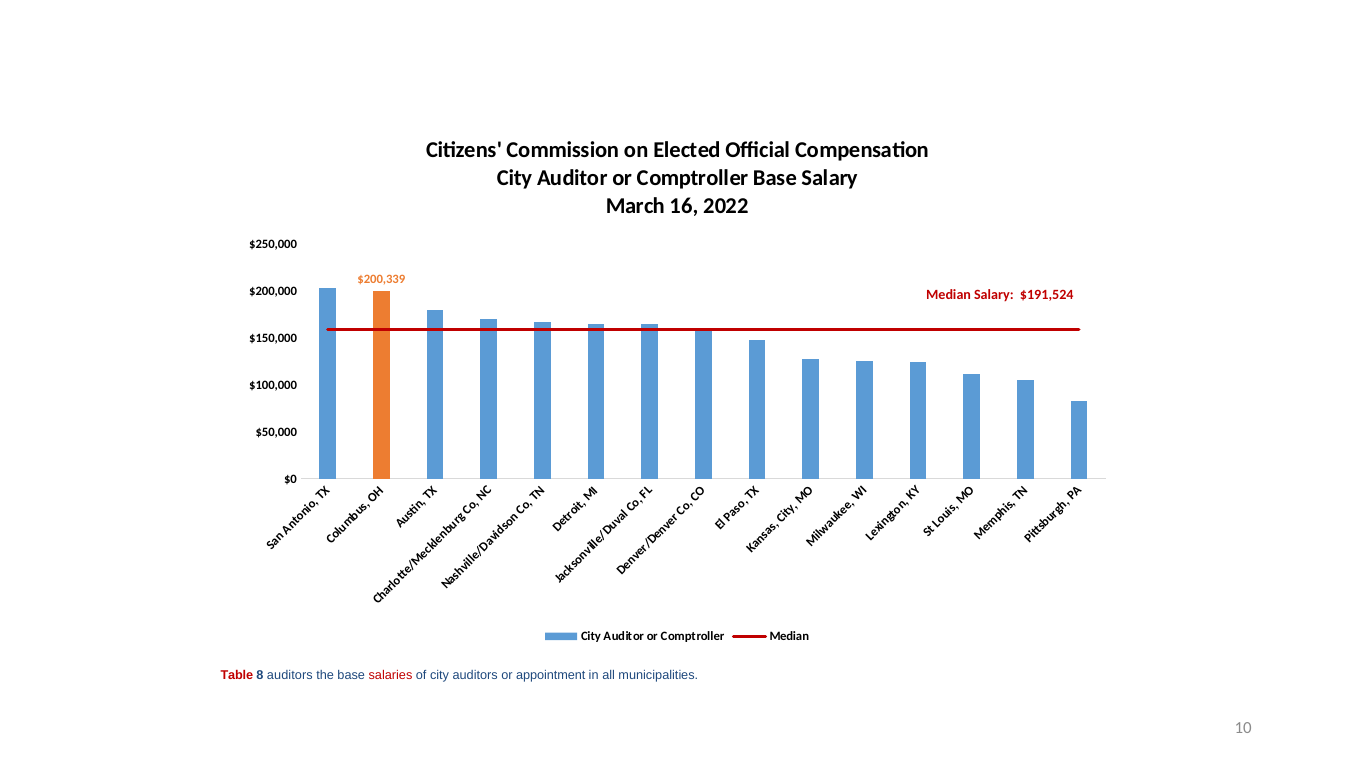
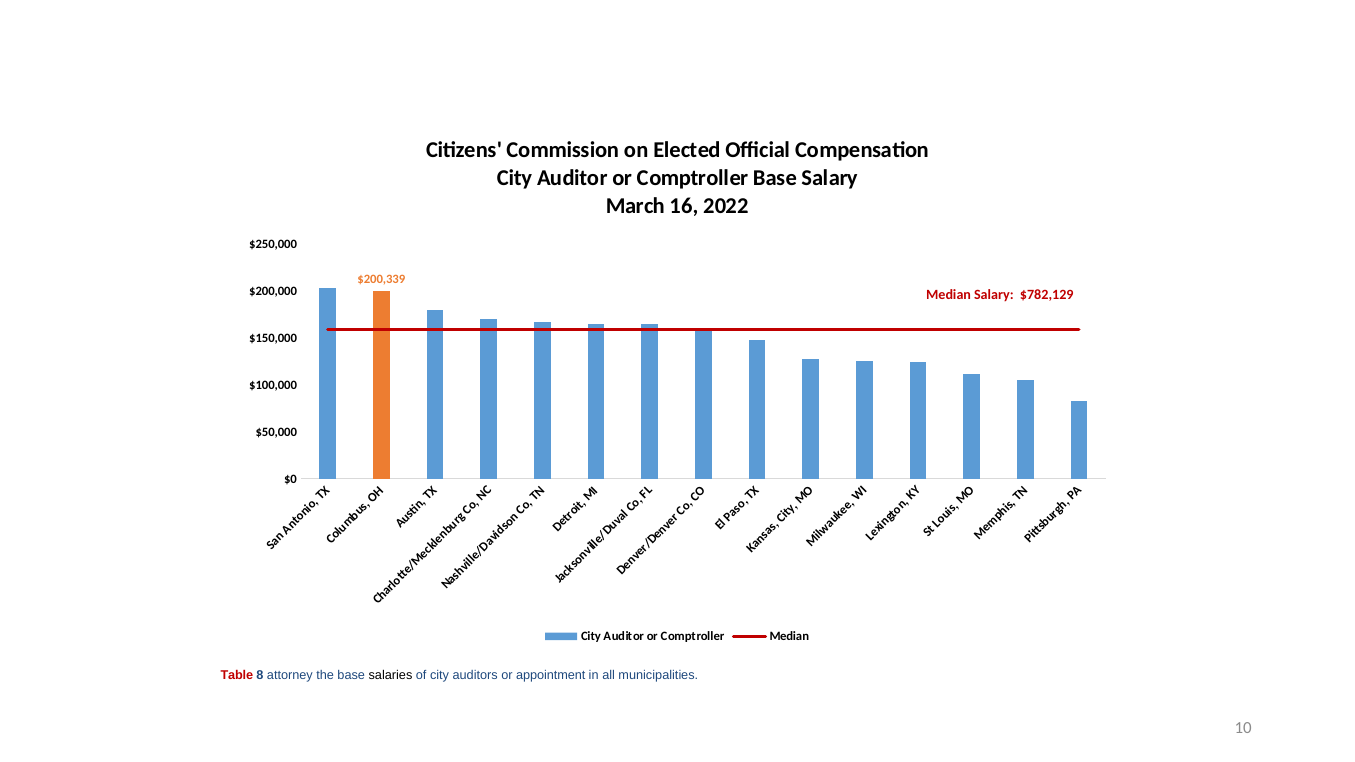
$191,524: $191,524 -> $782,129 (1047, 295)
8 auditors: auditors -> attorney (290, 675)
salaries colour: red -> black (391, 675)
